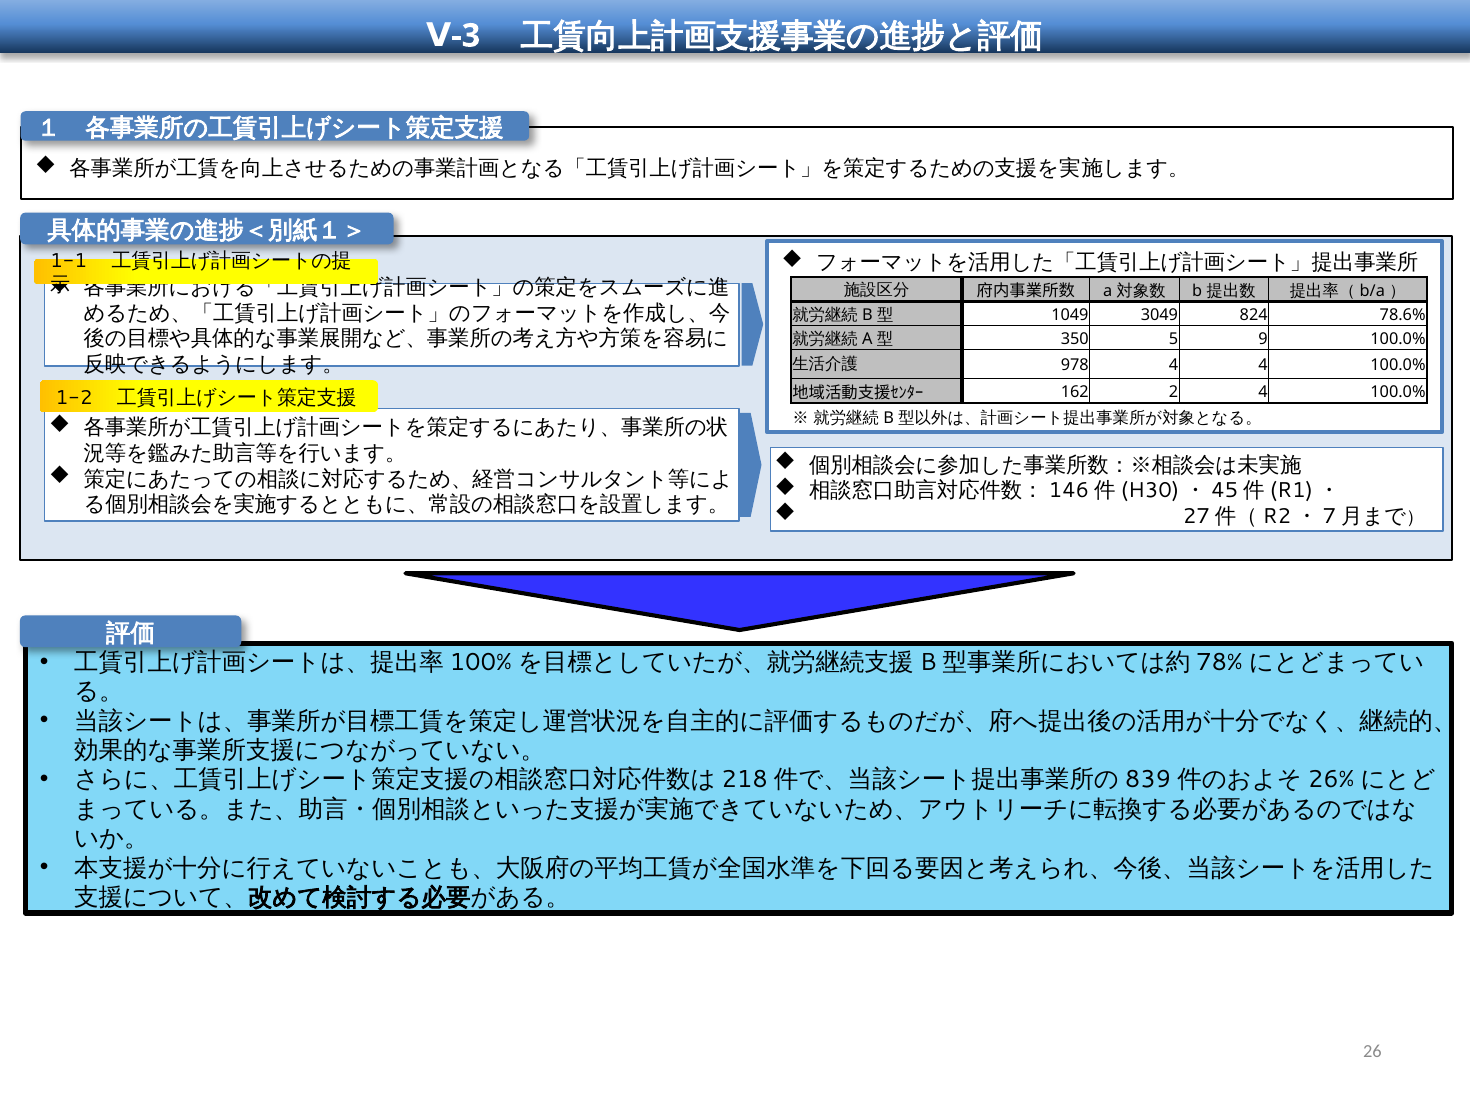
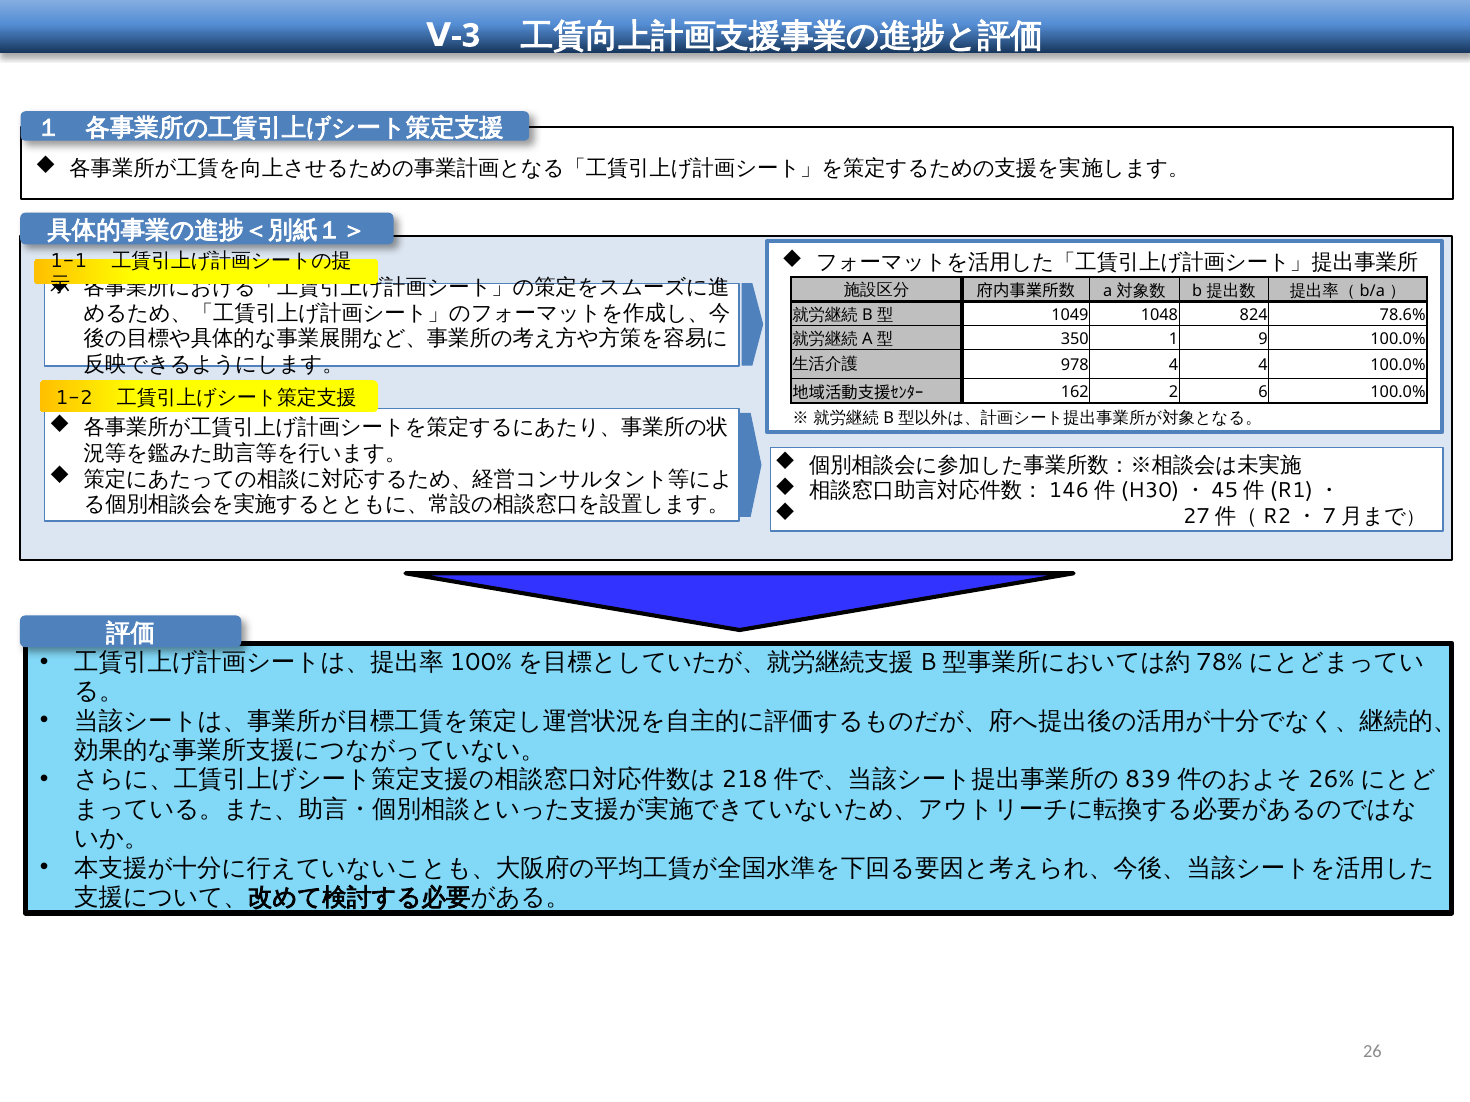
3049: 3049 -> 1048 (1159, 315)
5: 5 -> 1 (1174, 339)
2 4: 4 -> 6 (1263, 393)
